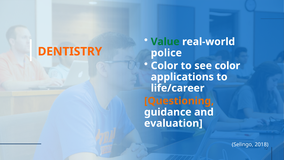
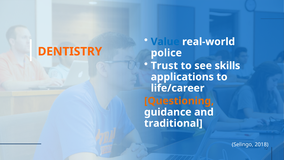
Value colour: green -> blue (165, 42)
Color: Color -> Trust (164, 66)
see color: color -> skills (227, 66)
evaluation: evaluation -> traditional (173, 123)
